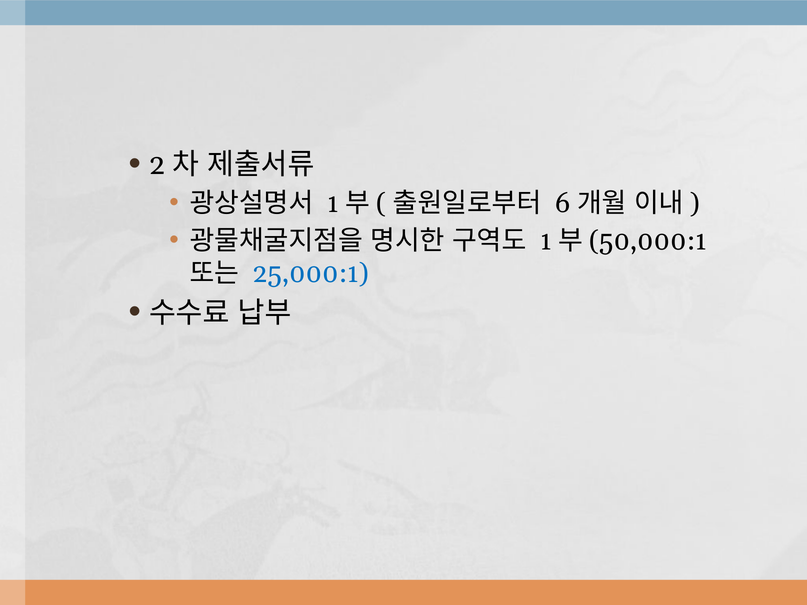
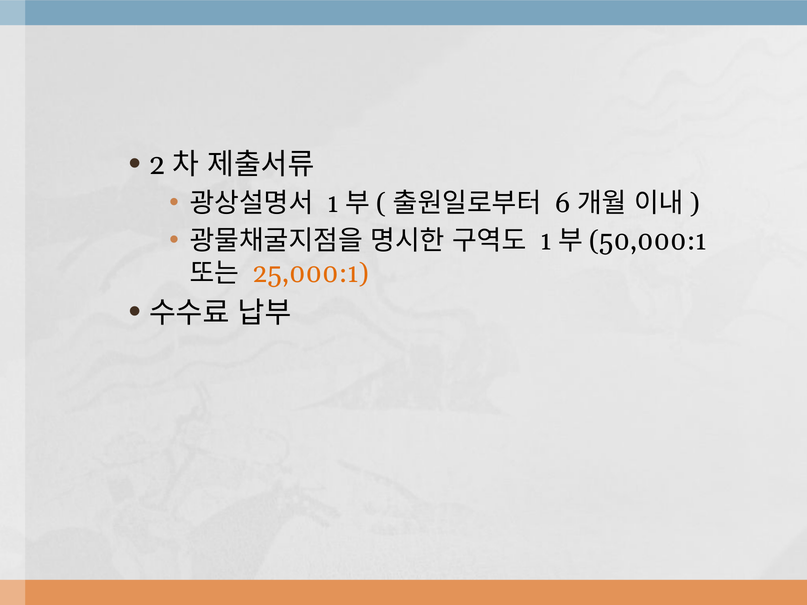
25,000:1 colour: blue -> orange (311, 273)
